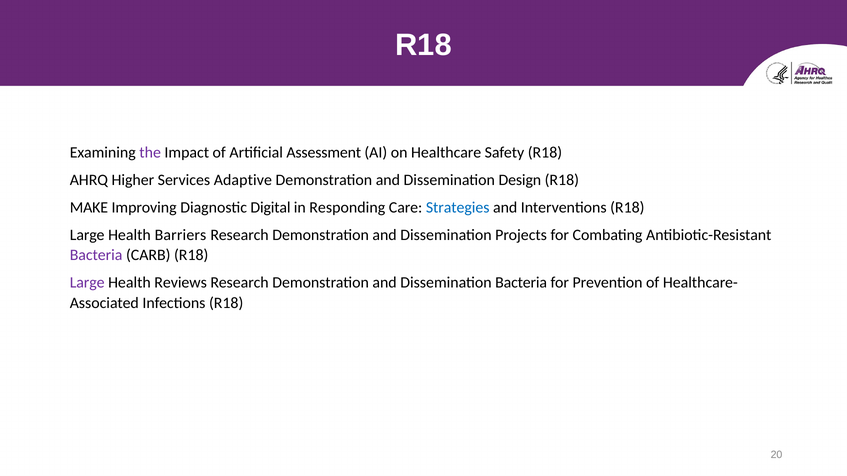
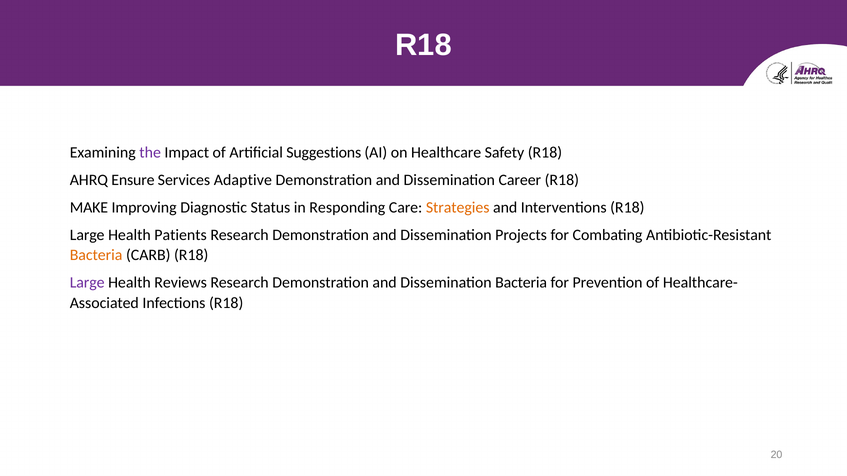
Assessment: Assessment -> Suggestions (324, 153)
Higher: Higher -> Ensure (133, 180)
Design: Design -> Career (520, 180)
Digital: Digital -> Status (270, 208)
Strategies colour: blue -> orange (458, 208)
Barriers: Barriers -> Patients (181, 235)
Bacteria colour: purple -> orange (96, 255)
